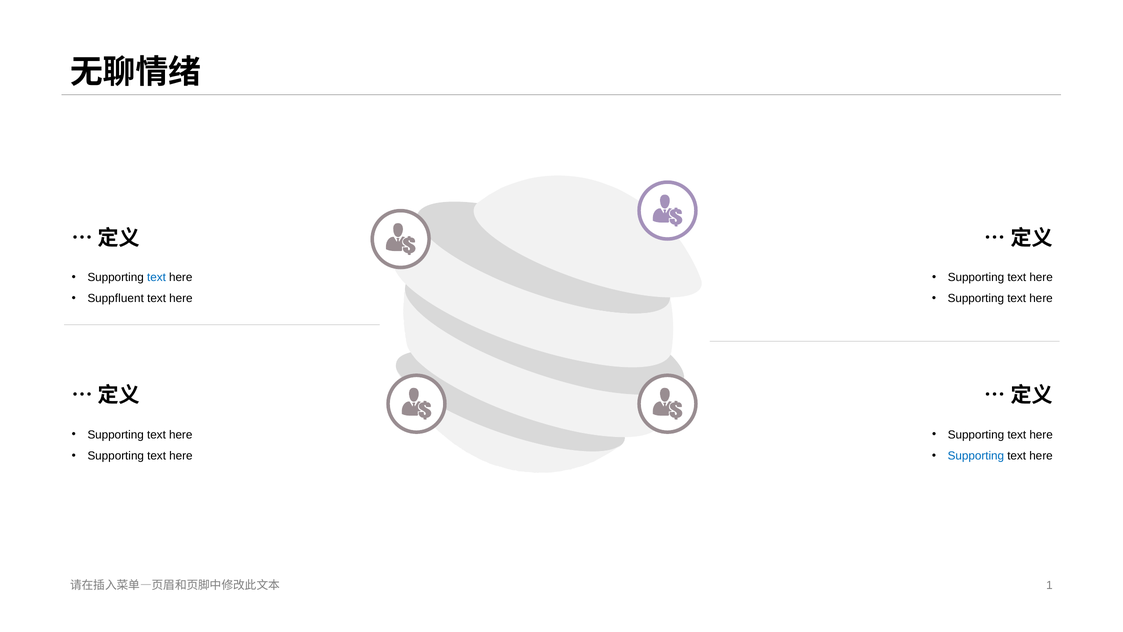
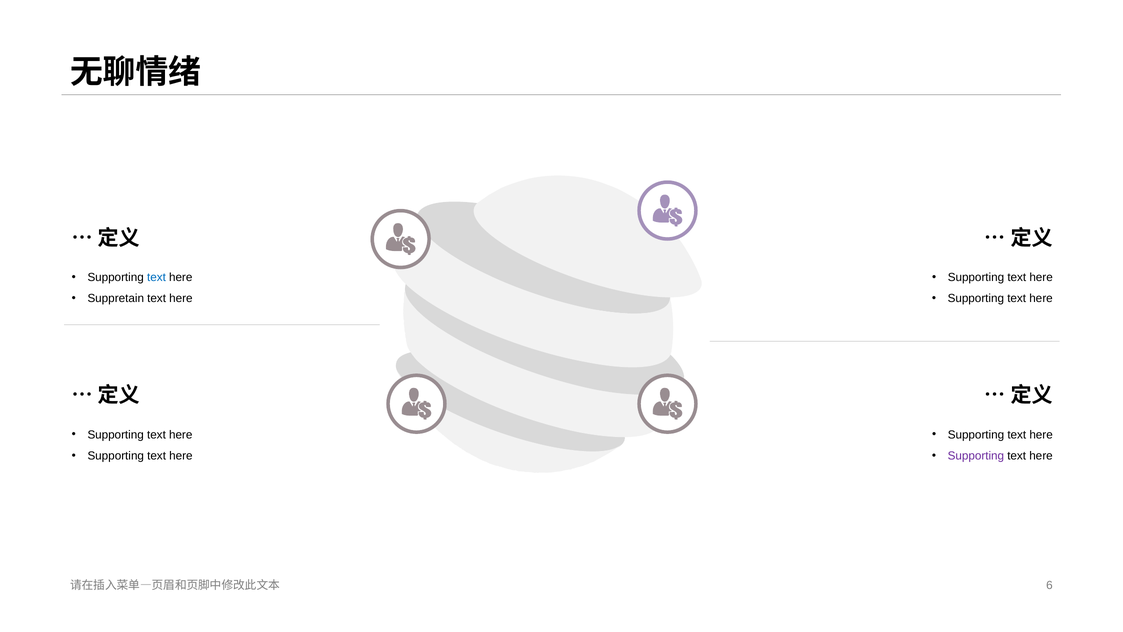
fluent: fluent -> retain (129, 298)
Supporting colour: blue -> purple (976, 456)
1: 1 -> 6 (1049, 585)
